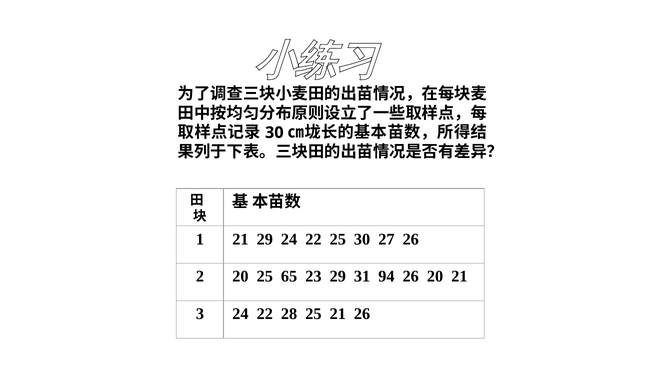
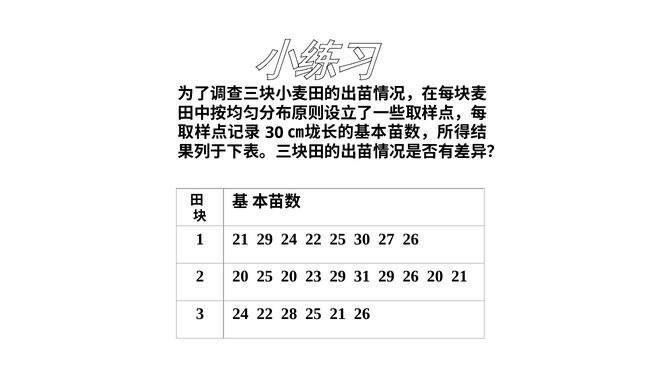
25 65: 65 -> 20 (289, 277)
31 94: 94 -> 29 (386, 277)
